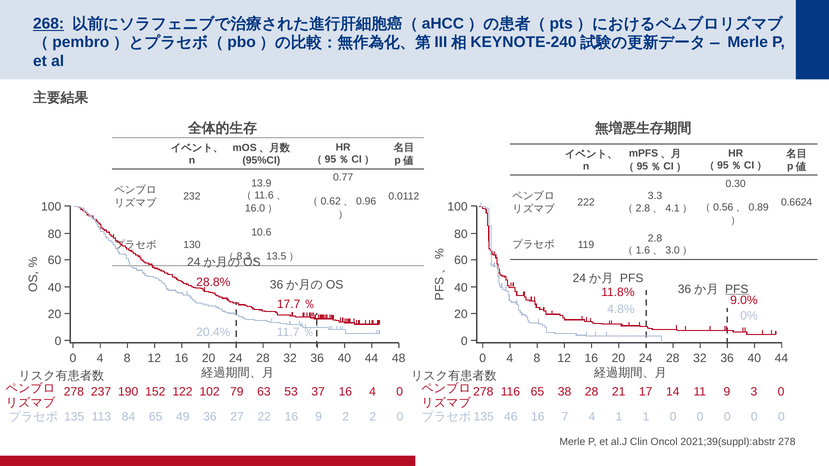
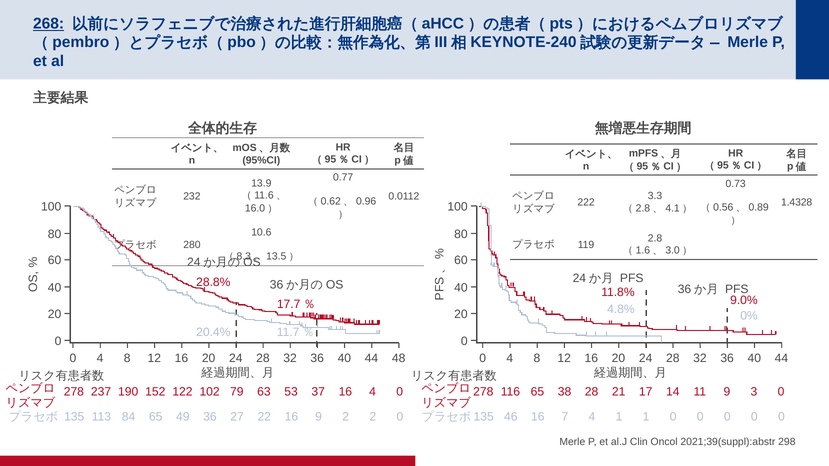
0.30: 0.30 -> 0.73 (736, 184)
0.6624: 0.6624 -> 1.4328 (797, 203)
130: 130 -> 280 (192, 245)
PFS underline: present -> none (737, 289)
2021;39(suppl):abstr 278: 278 -> 298 (787, 442)
